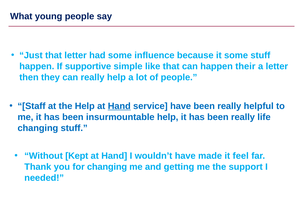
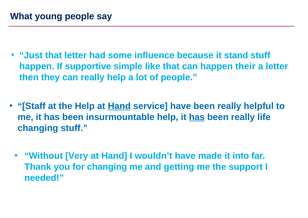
it some: some -> stand (236, 55)
has underline: none -> present (197, 117)
Kept: Kept -> Very (77, 156)
feel: feel -> into (241, 156)
